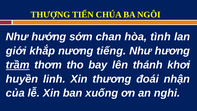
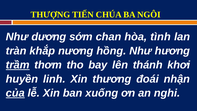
hướng: hướng -> dương (49, 37)
giới: giới -> tràn (16, 51)
tiếng: tiếng -> hồng (111, 51)
của underline: none -> present (15, 93)
